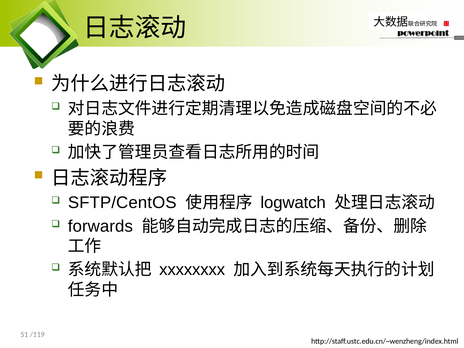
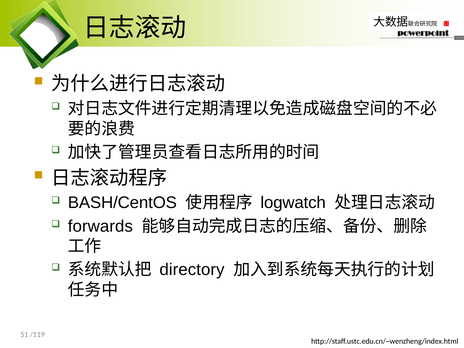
SFTP/CentOS: SFTP/CentOS -> BASH/CentOS (122, 203)
xxxxxxxx: xxxxxxxx -> directory (192, 270)
